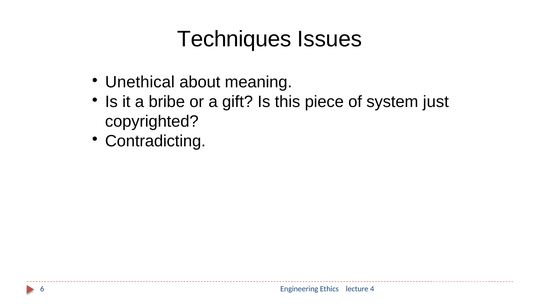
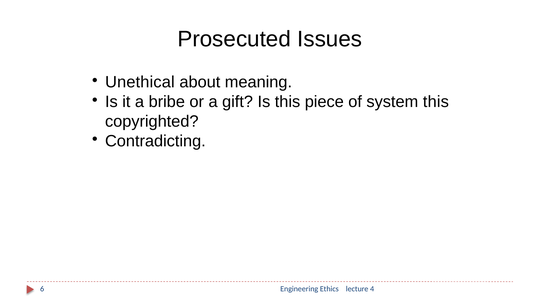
Techniques: Techniques -> Prosecuted (234, 39)
system just: just -> this (436, 102)
